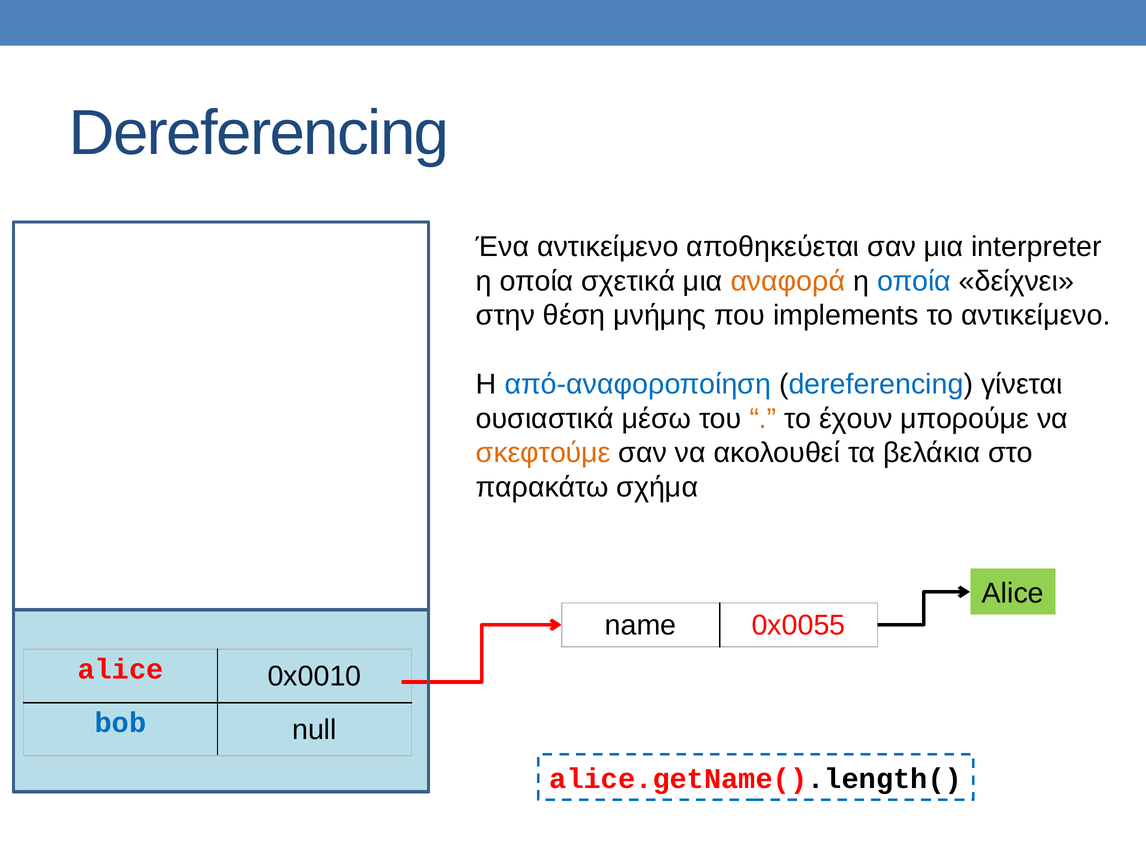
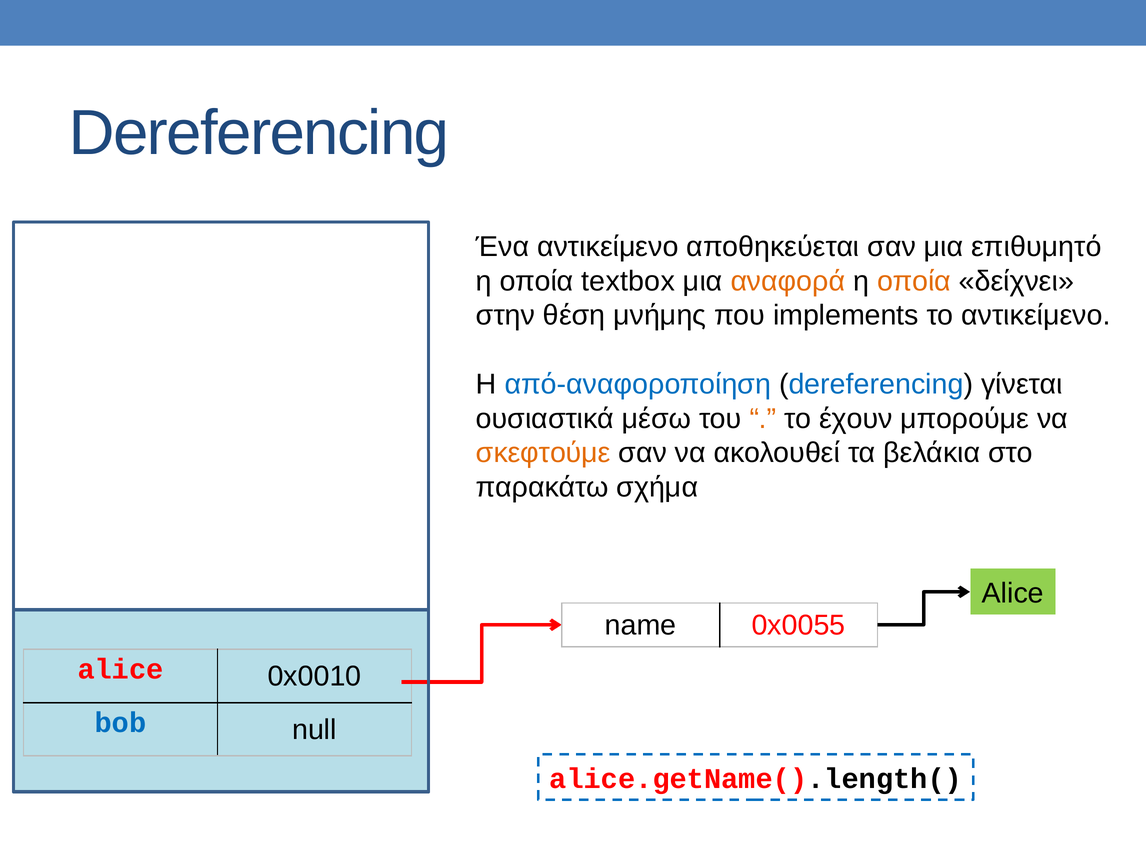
interpreter: interpreter -> επιθυμητό (1036, 247)
σχετικά: σχετικά -> textbox (628, 281)
οποία colour: blue -> orange (914, 281)
